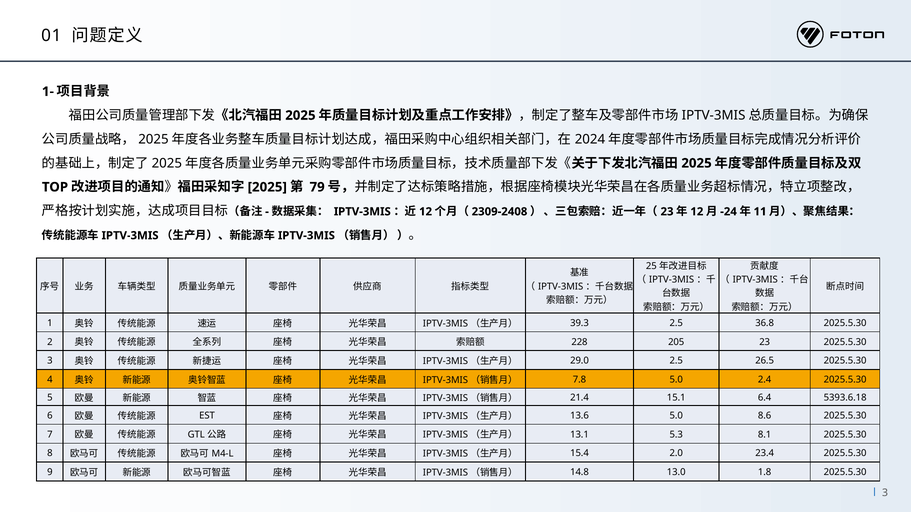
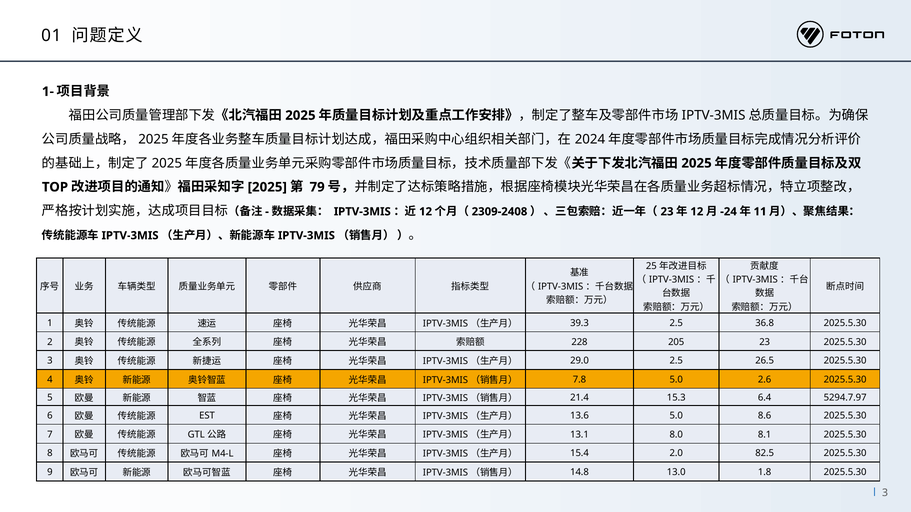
2.4: 2.4 -> 2.6 (765, 380)
15.1: 15.1 -> 15.3 (676, 398)
5393.6.18: 5393.6.18 -> 5294.7.97 (845, 398)
5.3: 5.3 -> 8.0 (676, 435)
23.4: 23.4 -> 82.5 (765, 454)
